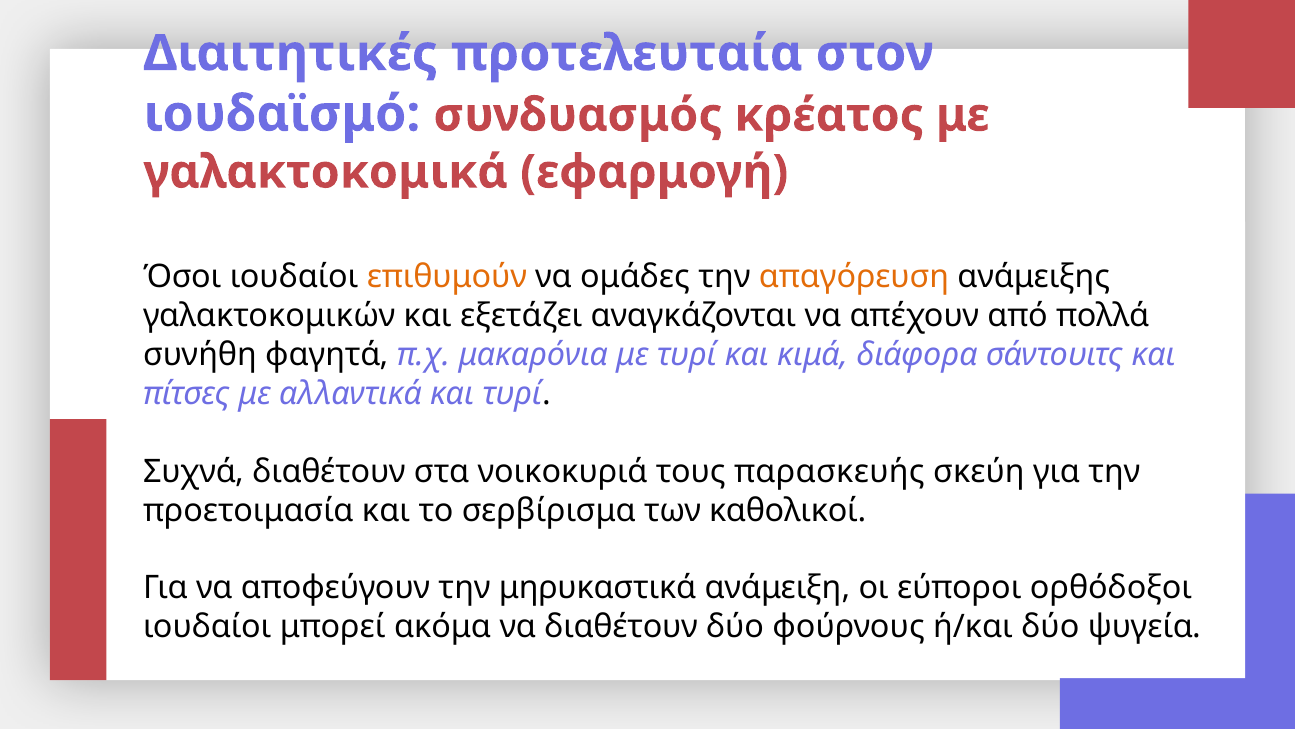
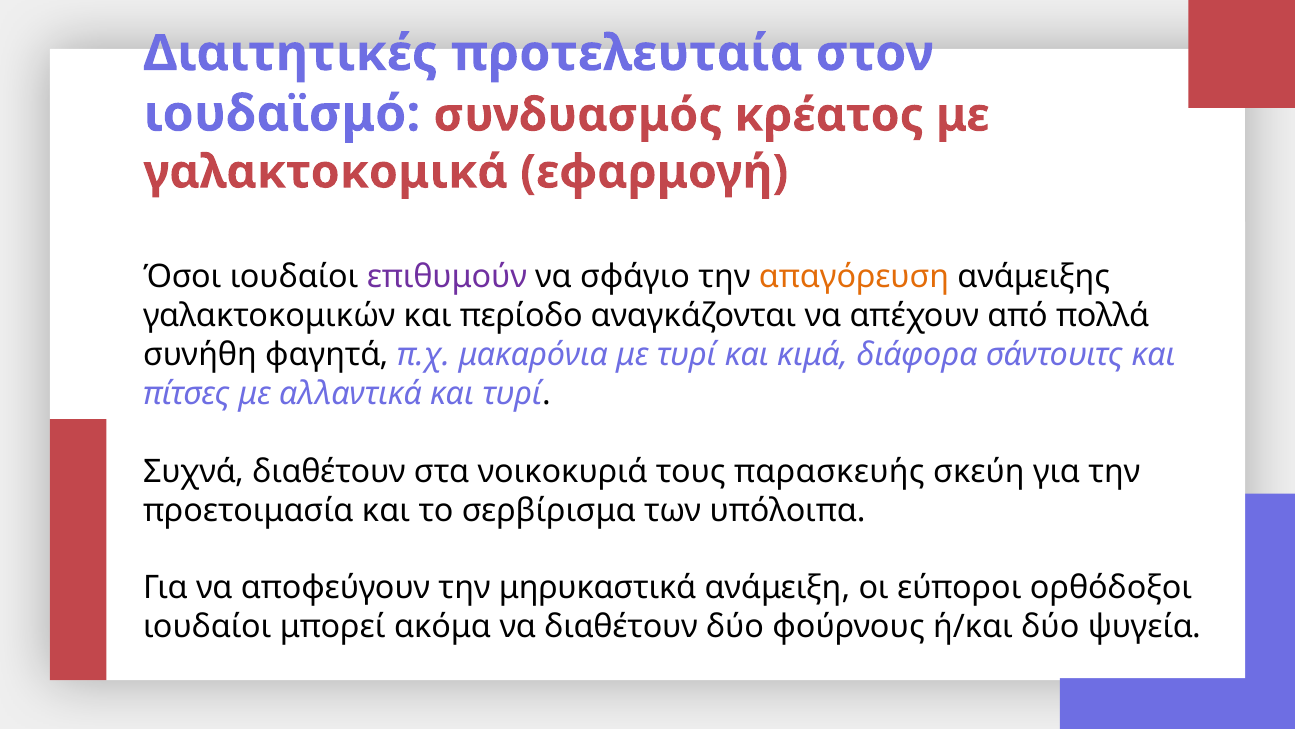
επιθυμούν colour: orange -> purple (447, 277)
ομάδες: ομάδες -> σφάγιο (635, 277)
εξετάζει: εξετάζει -> περίοδο (521, 316)
καθολικοί: καθολικοί -> υπόλοιπα (788, 510)
